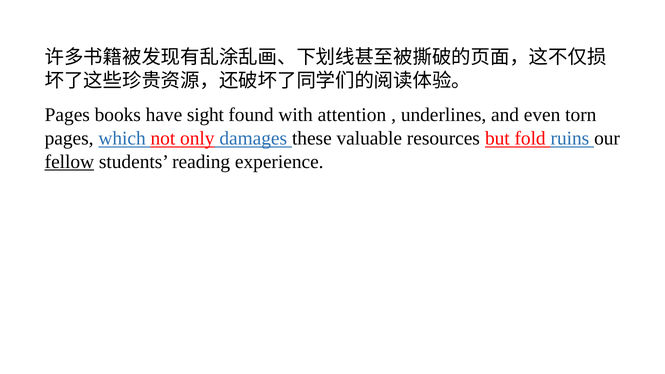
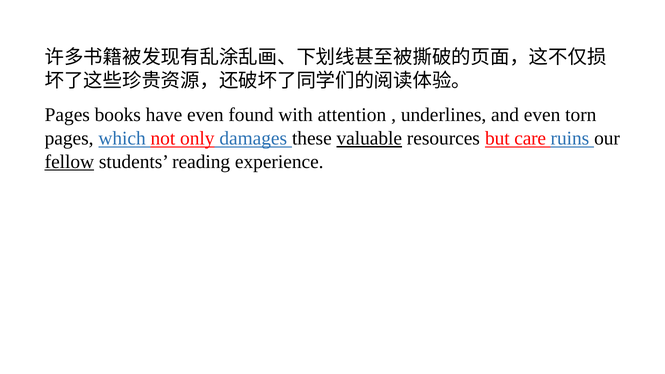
have sight: sight -> even (205, 115)
valuable underline: none -> present (369, 138)
fold: fold -> care (530, 138)
